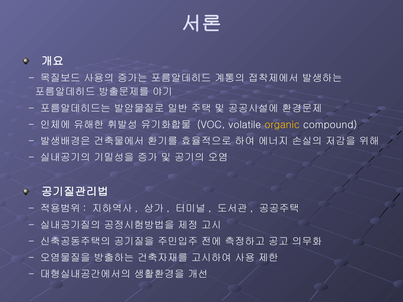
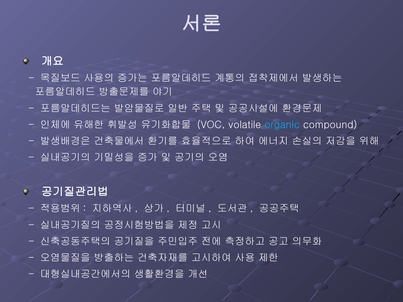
organic colour: yellow -> light blue (282, 125)
